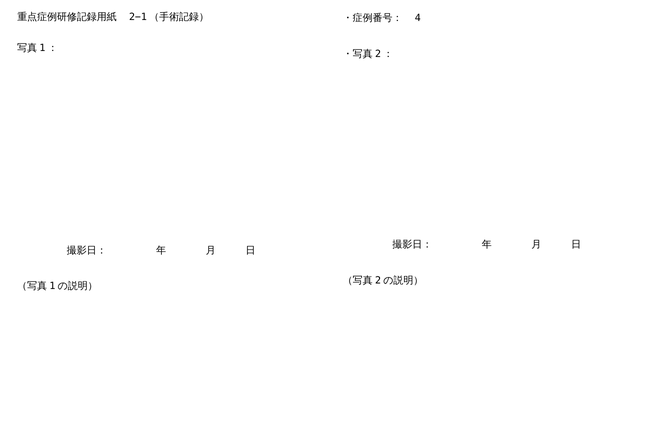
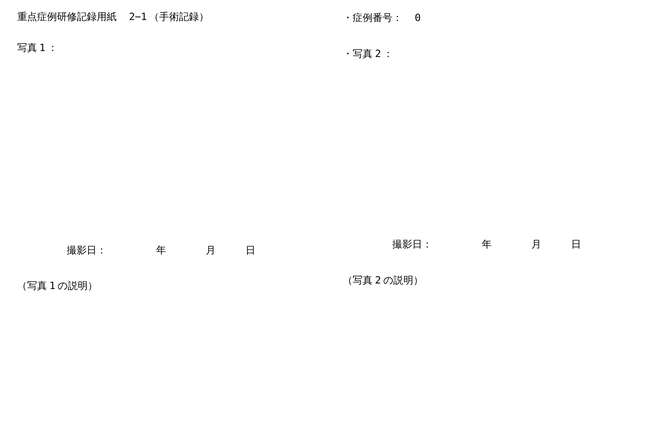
4: 4 -> 0 (418, 18)
